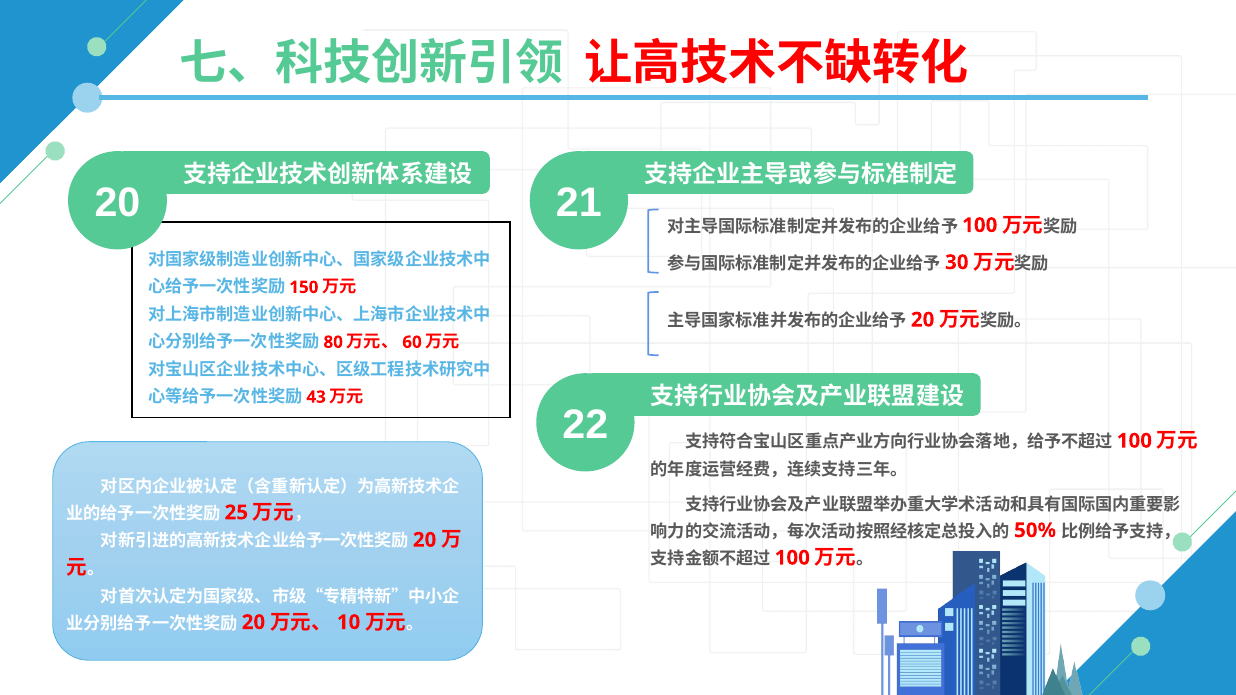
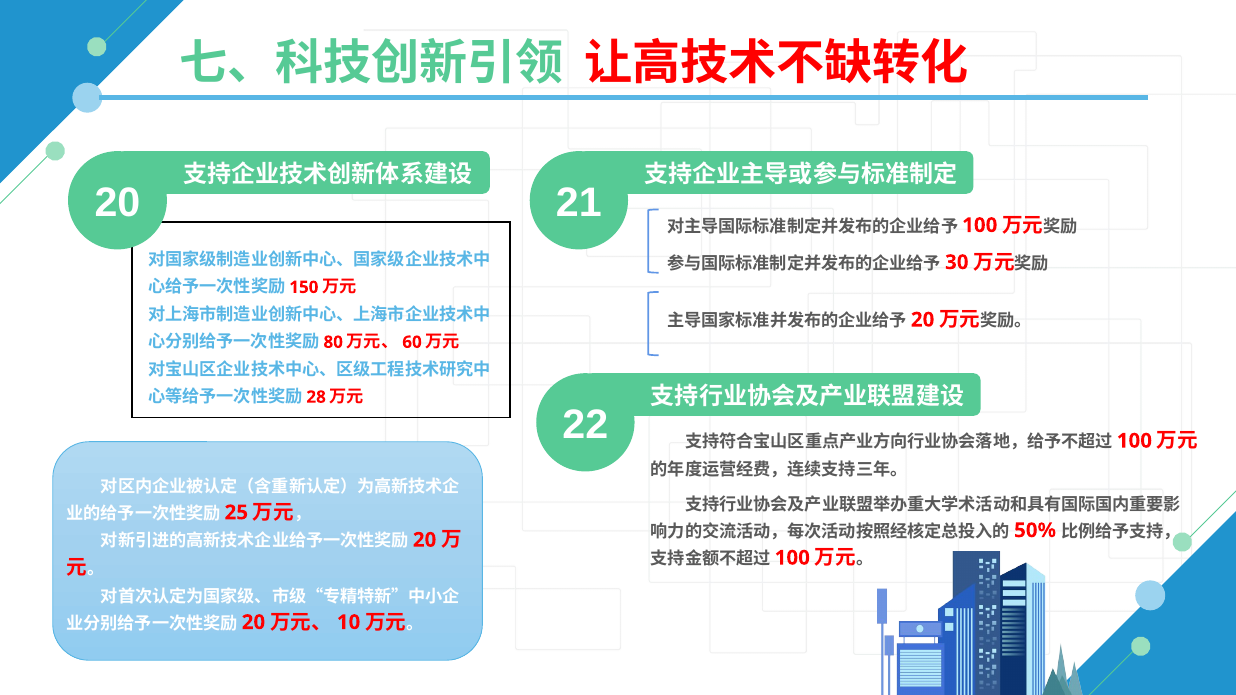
43: 43 -> 28 (316, 397)
